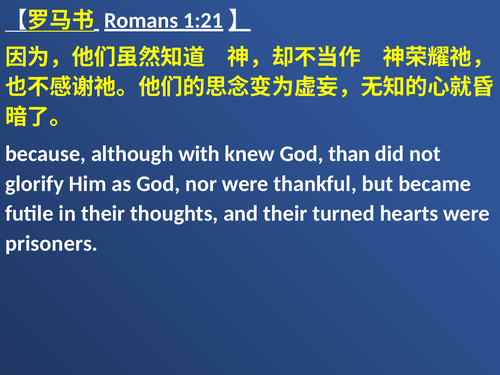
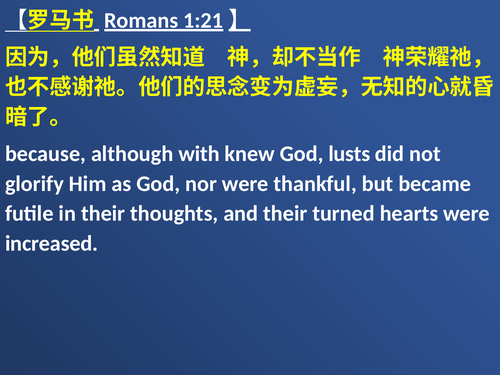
than: than -> lusts (349, 154)
prisoners: prisoners -> increased (52, 244)
